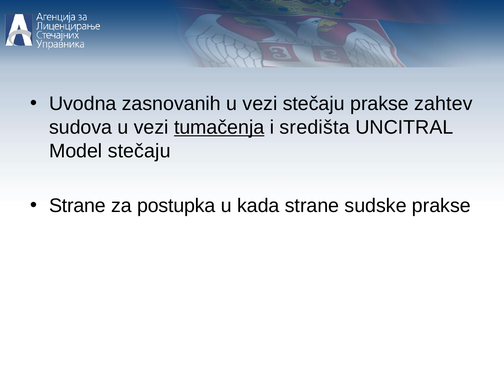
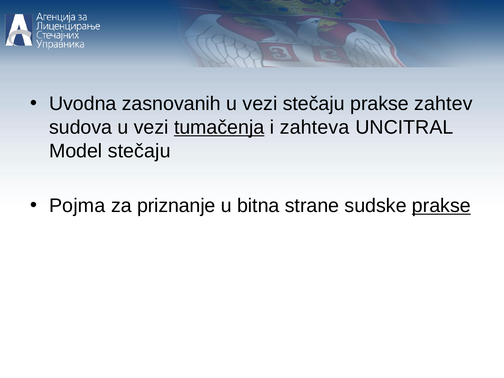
središta: središta -> zahteva (315, 127)
Strane: Strane -> Pojma (77, 206)
postupka: postupka -> priznanje (176, 206)
kada: kada -> bitna (258, 206)
prakse underline: none -> present (441, 206)
